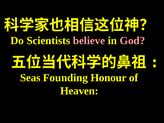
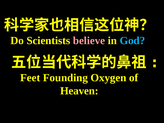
God colour: pink -> light blue (132, 41)
Seas: Seas -> Feet (30, 78)
Honour: Honour -> Oxygen (108, 78)
